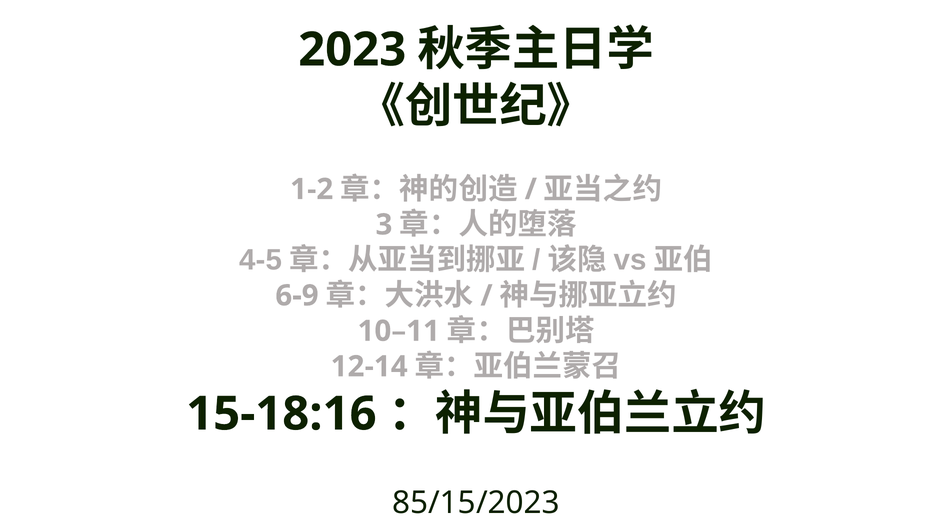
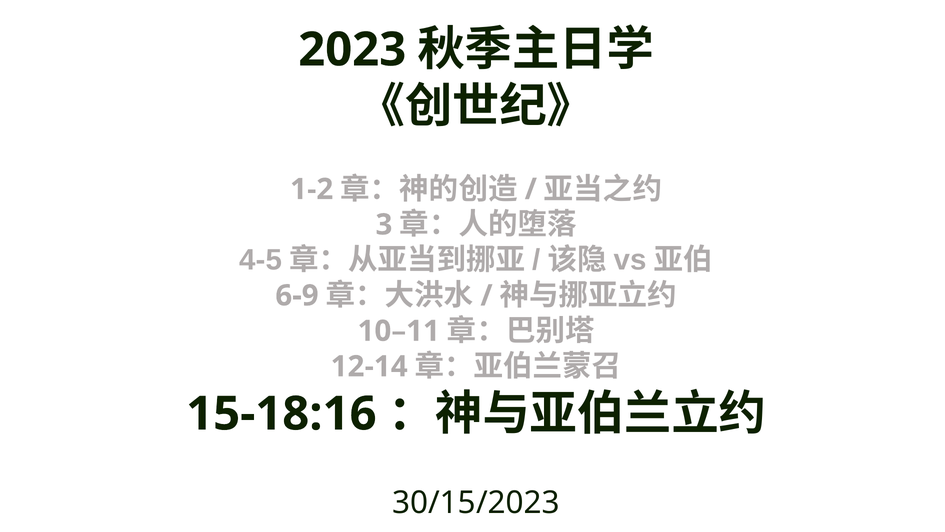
85/15/2023: 85/15/2023 -> 30/15/2023 (476, 502)
